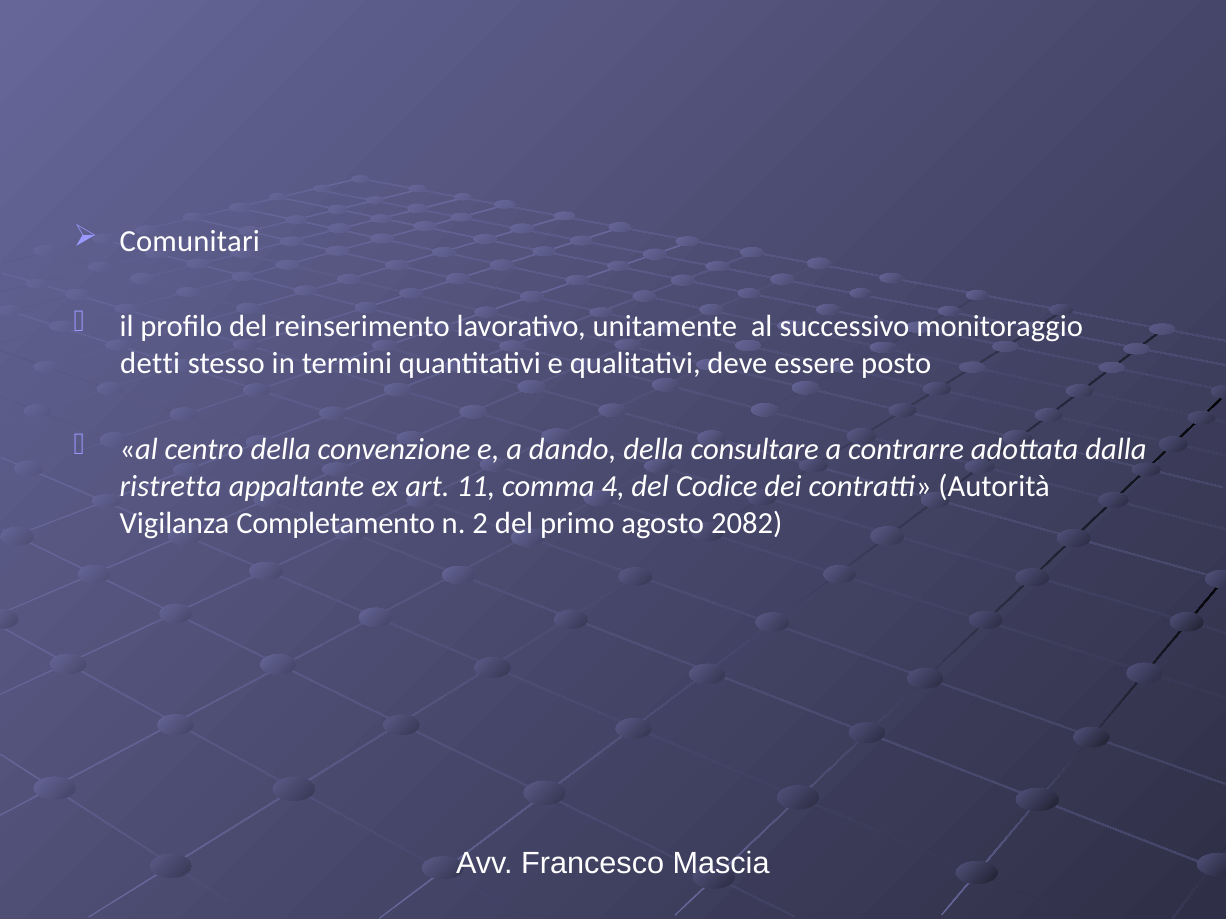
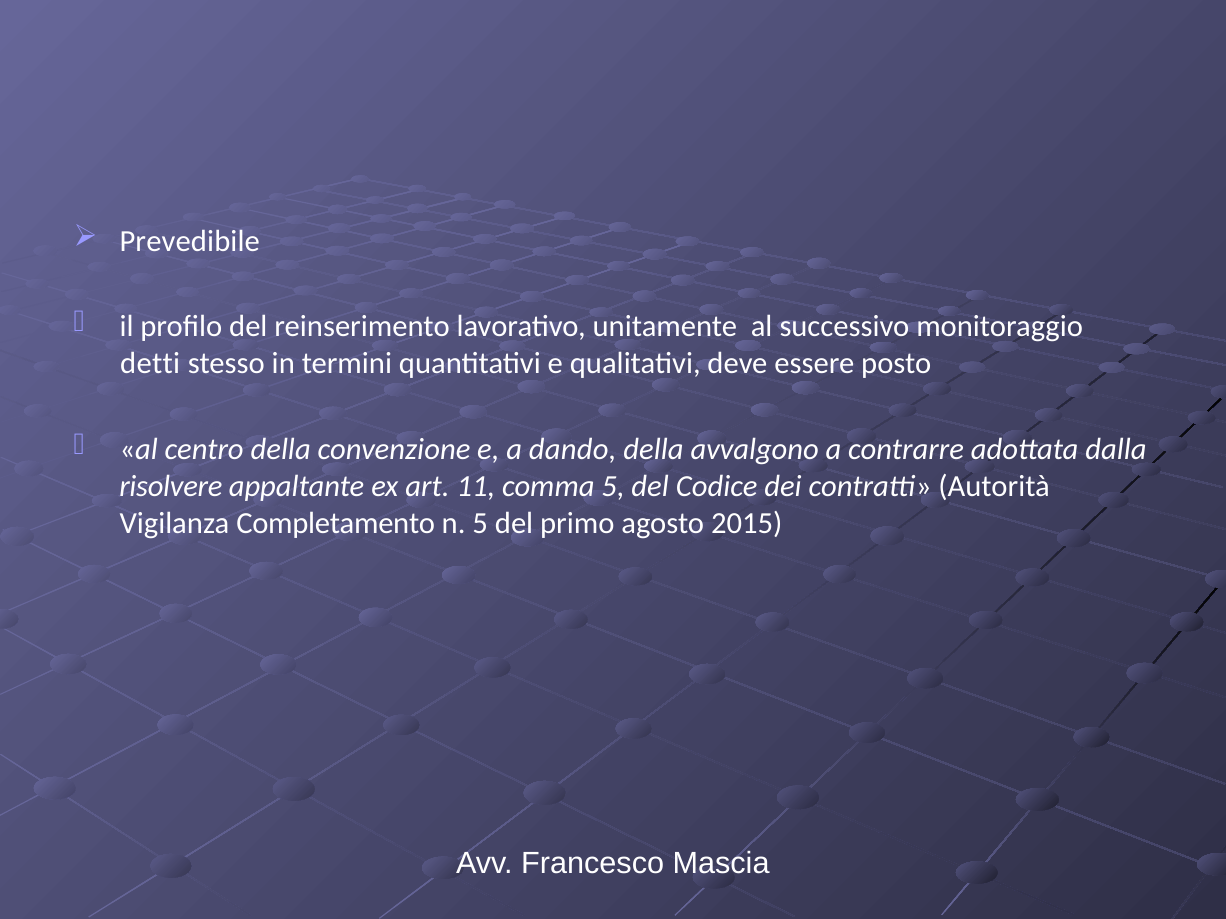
Comunitari: Comunitari -> Prevedibile (190, 241)
consultare: consultare -> avvalgono (755, 450)
ristretta: ristretta -> risolvere (171, 486)
comma 4: 4 -> 5 (613, 486)
n 2: 2 -> 5 (480, 523)
2082: 2082 -> 2015 (747, 523)
